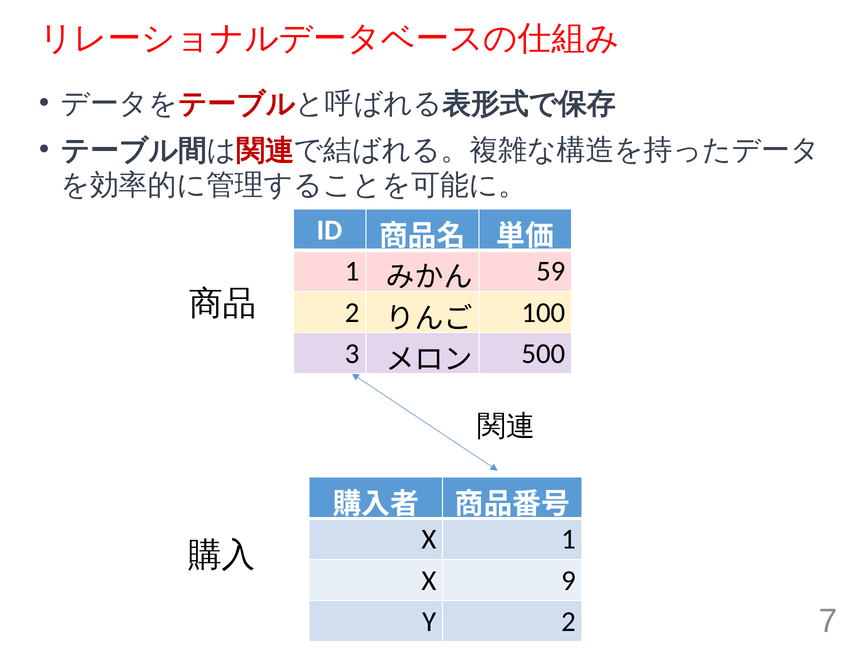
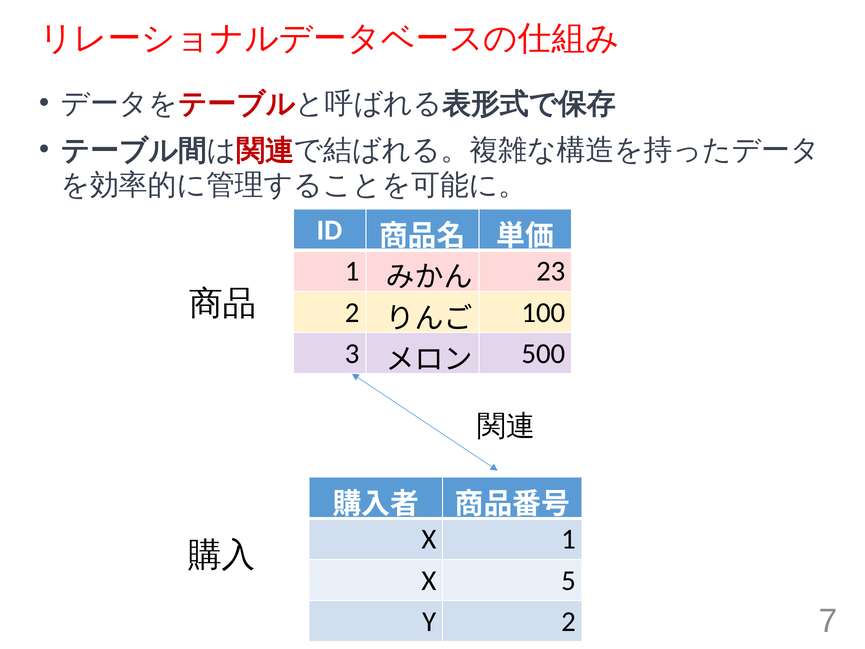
59: 59 -> 23 (551, 271)
9: 9 -> 5 (569, 580)
